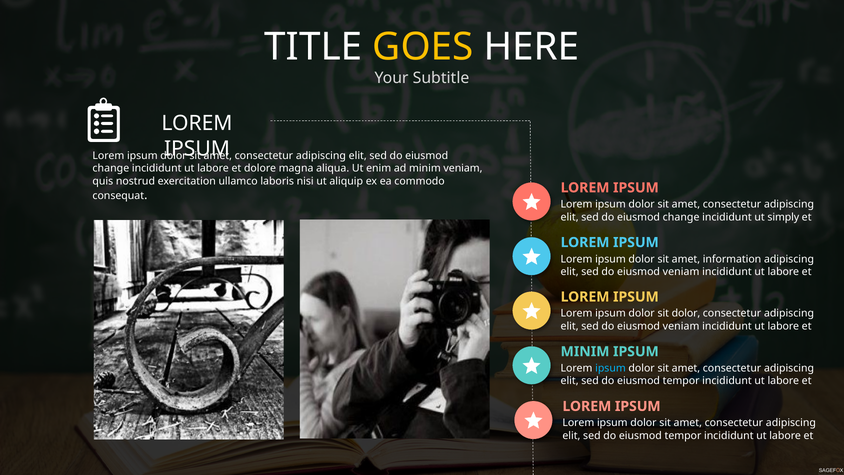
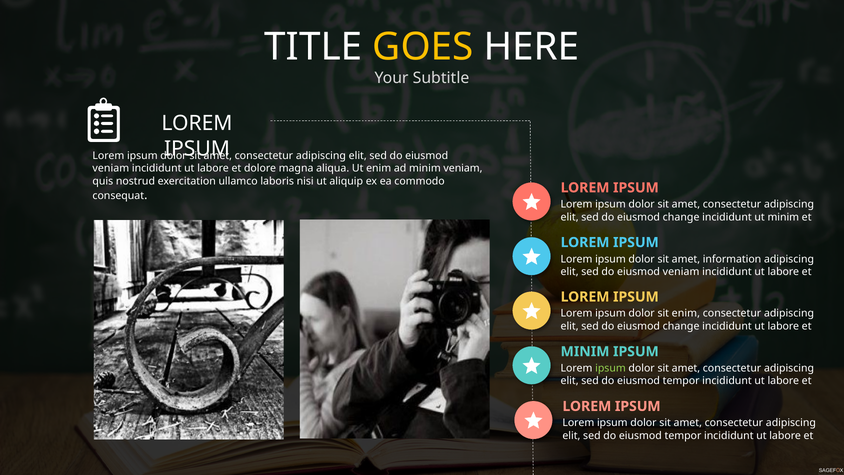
change: change -> veniam (111, 168)
ut simply: simply -> minim (783, 217)
sit dolor: dolor -> enim (686, 313)
veniam: veniam -> change (681, 326)
ipsum colour: light blue -> light green (610, 368)
